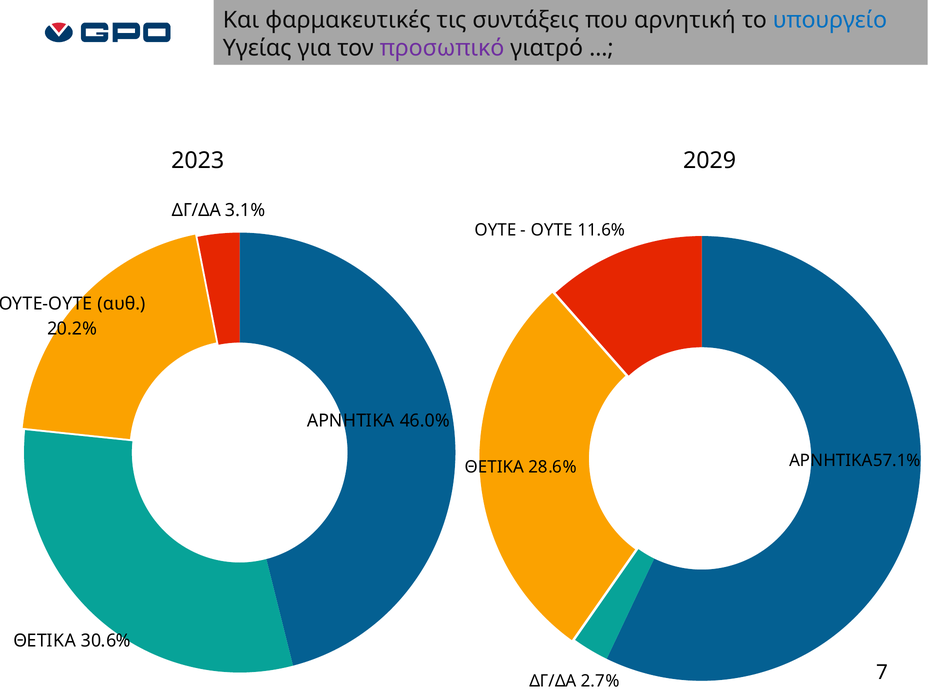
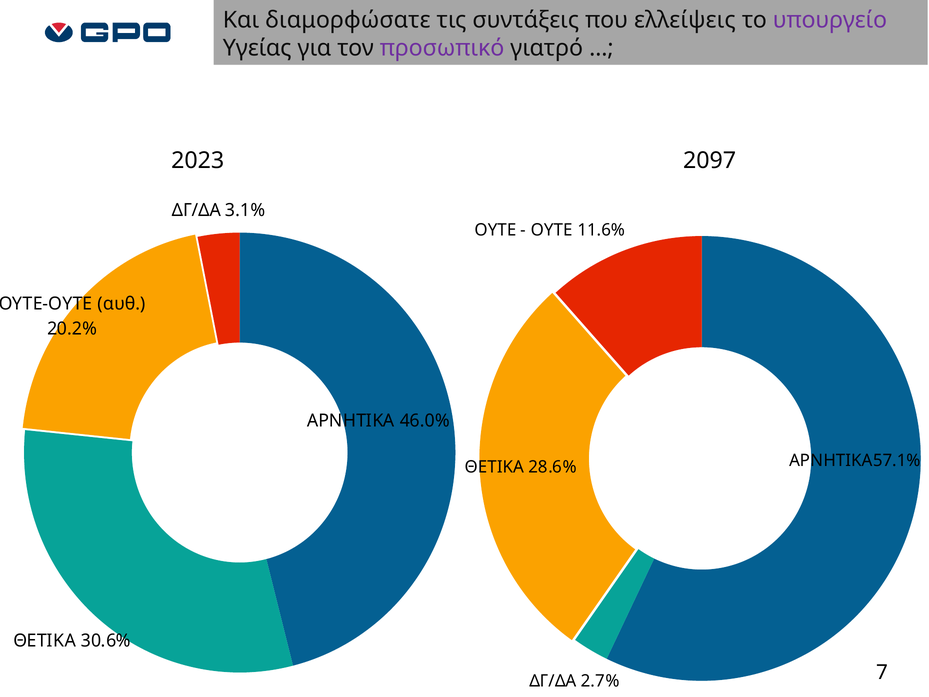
φαρμακευτικές: φαρμακευτικές -> διαμορφώσατε (348, 20)
αρνητική: αρνητική -> ελλείψεις (685, 20)
υπουργείο colour: blue -> purple (830, 20)
2029: 2029 -> 2097 (710, 160)
